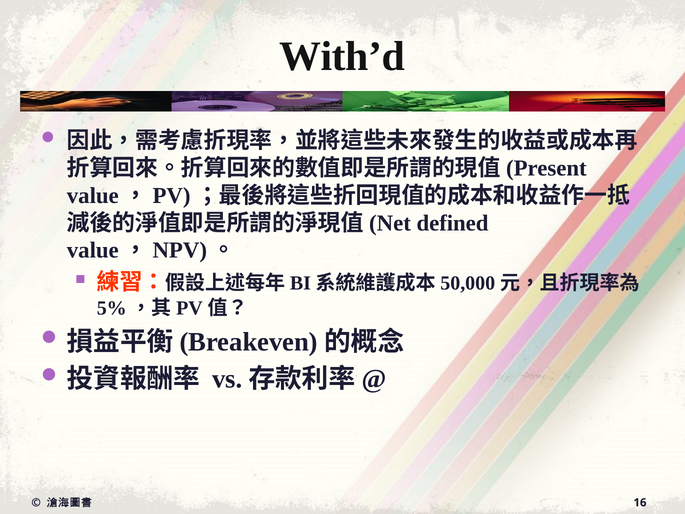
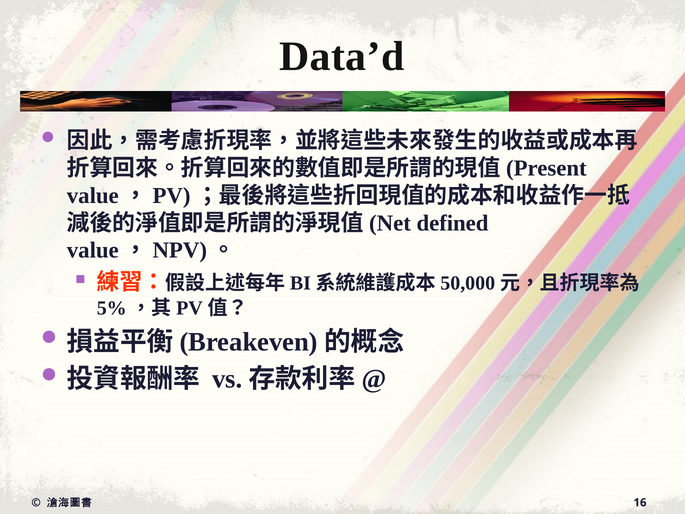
With’d: With’d -> Data’d (342, 56)
